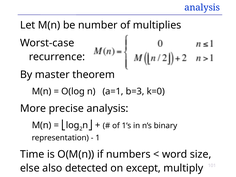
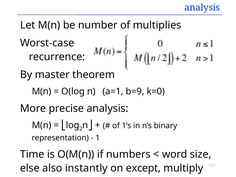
b=3: b=3 -> b=9 (135, 91)
detected: detected -> instantly (86, 168)
